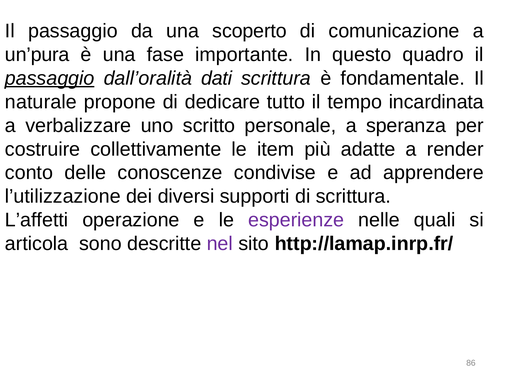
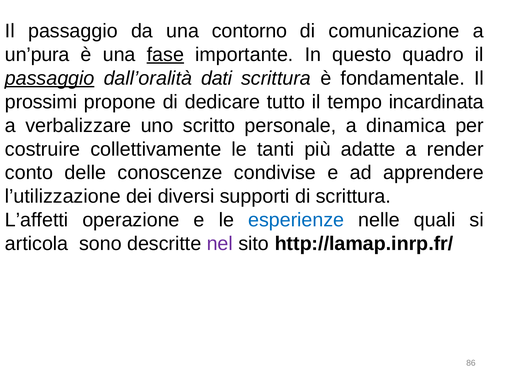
scoperto: scoperto -> contorno (250, 31)
fase underline: none -> present (165, 54)
naturale: naturale -> prossimi (41, 102)
speranza: speranza -> dinamica (406, 125)
item: item -> tanti (276, 149)
esperienze colour: purple -> blue (296, 220)
